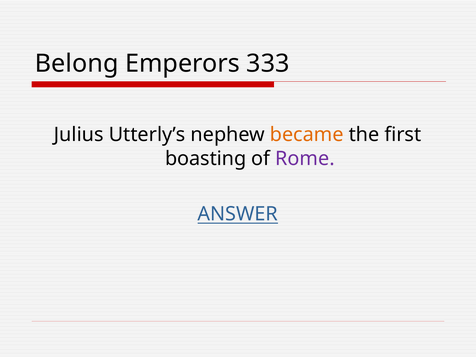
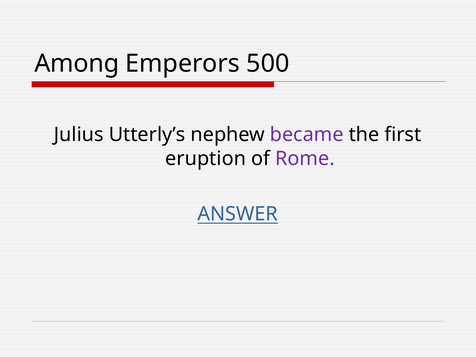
Belong: Belong -> Among (77, 63)
333: 333 -> 500 (268, 63)
became colour: orange -> purple (307, 135)
boasting: boasting -> eruption (206, 158)
